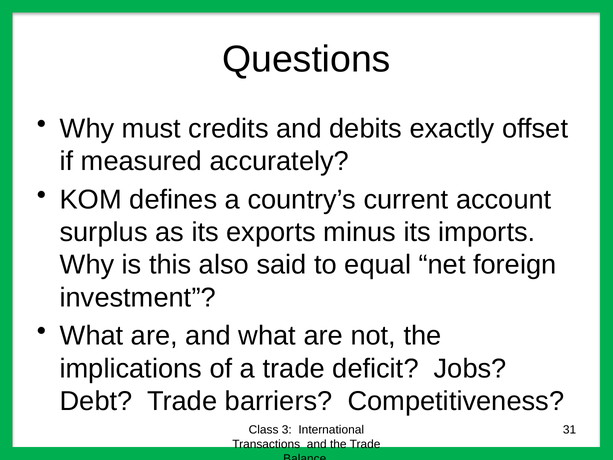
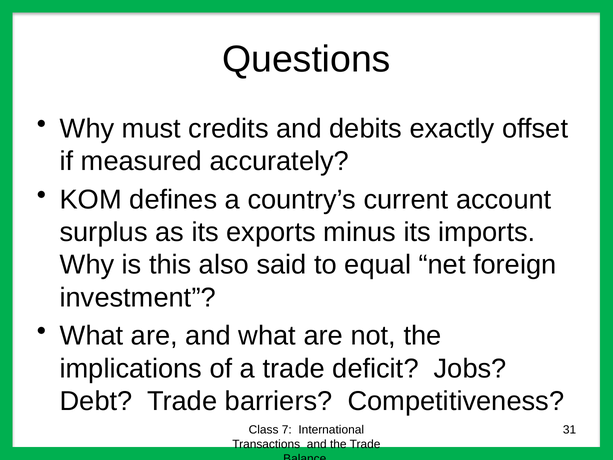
3: 3 -> 7 (287, 430)
